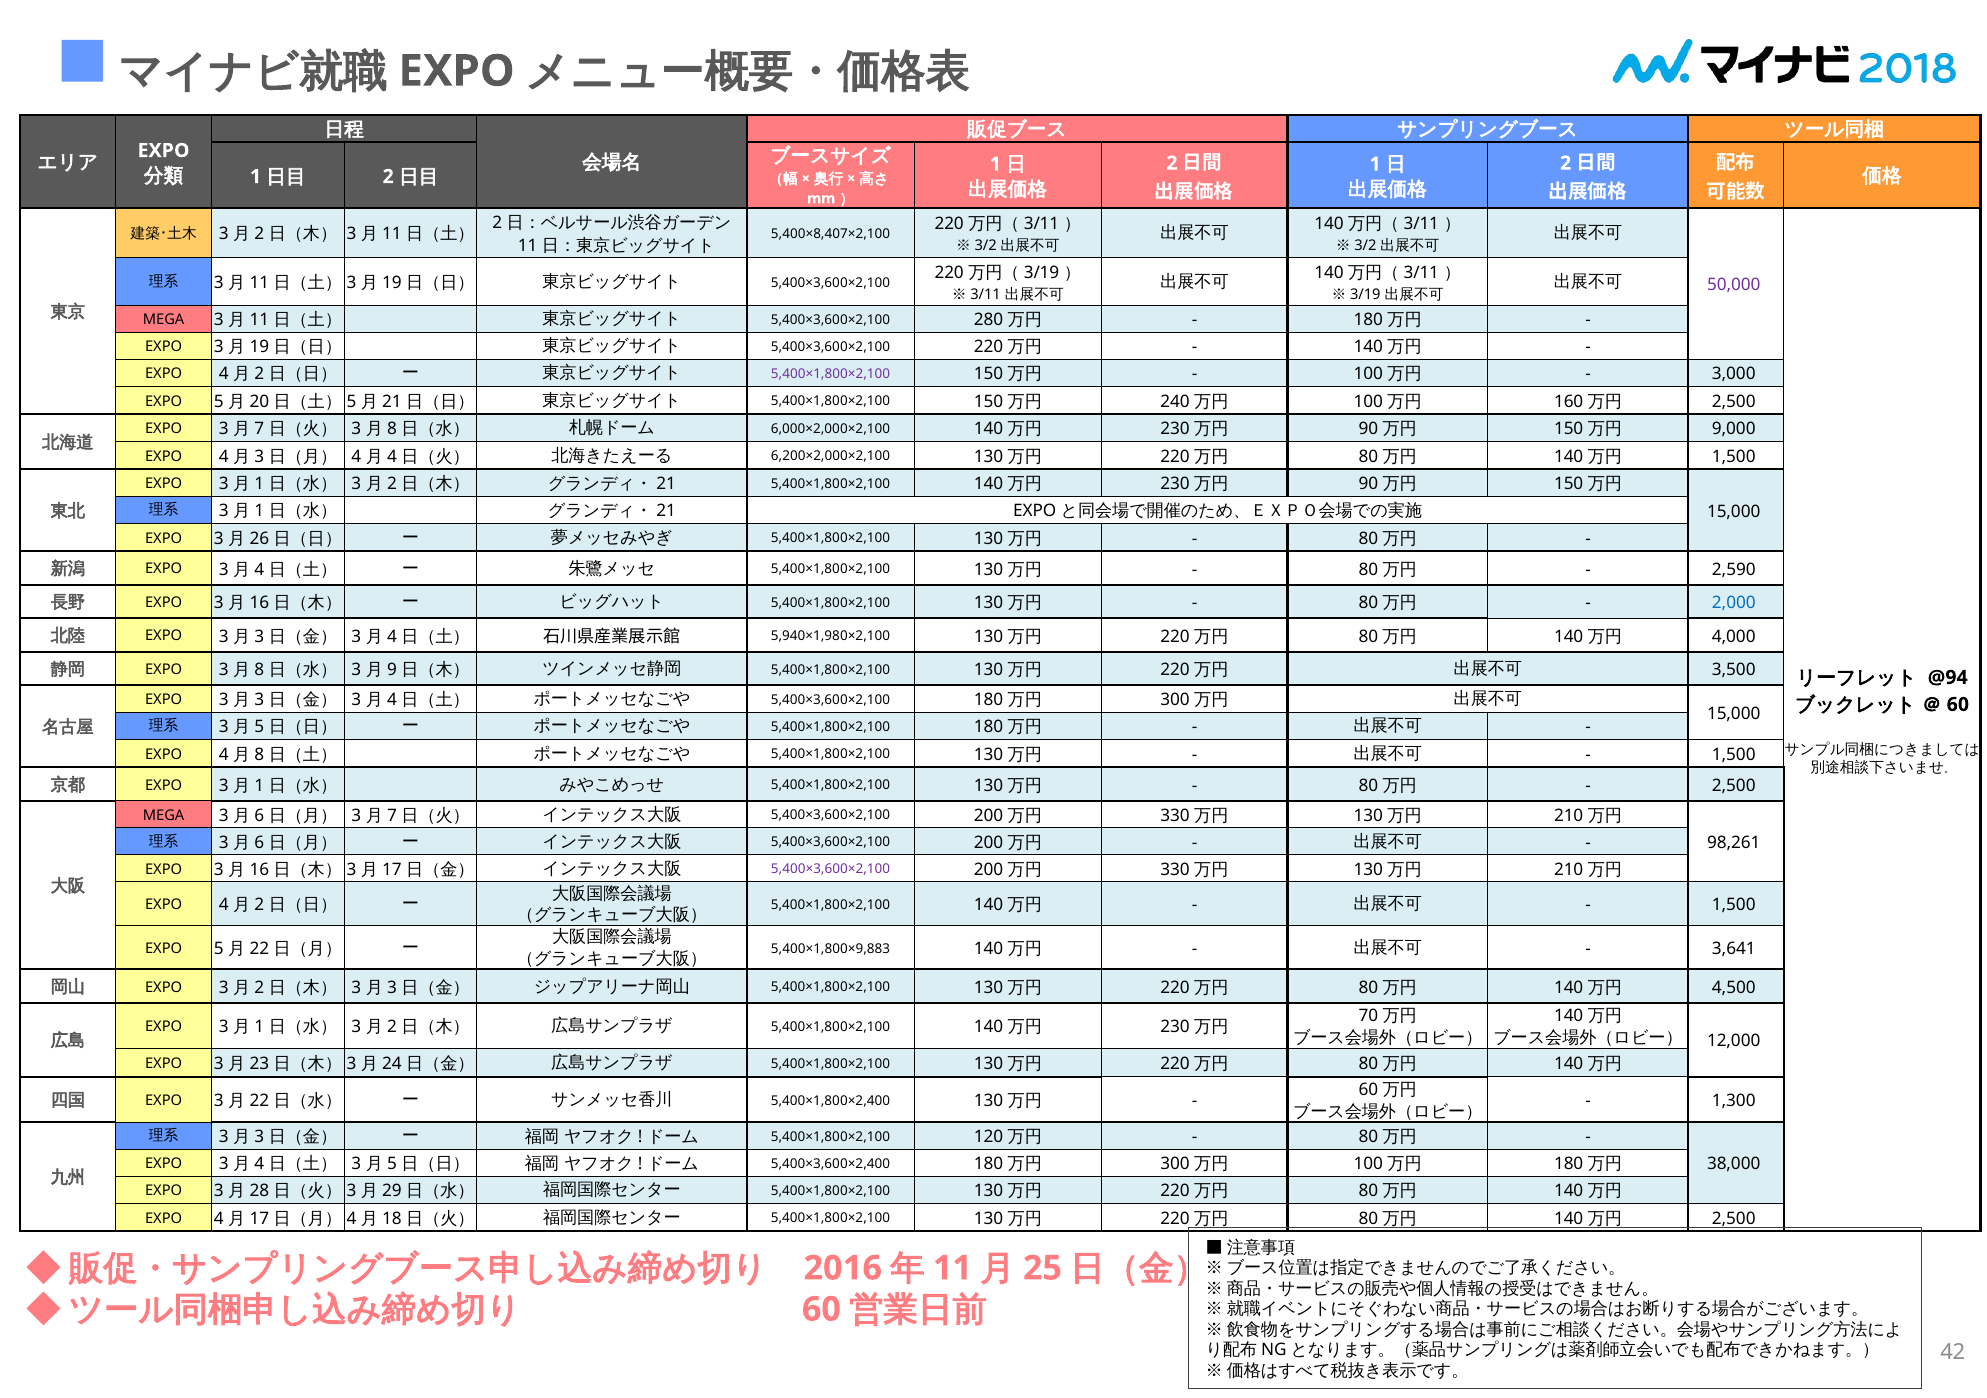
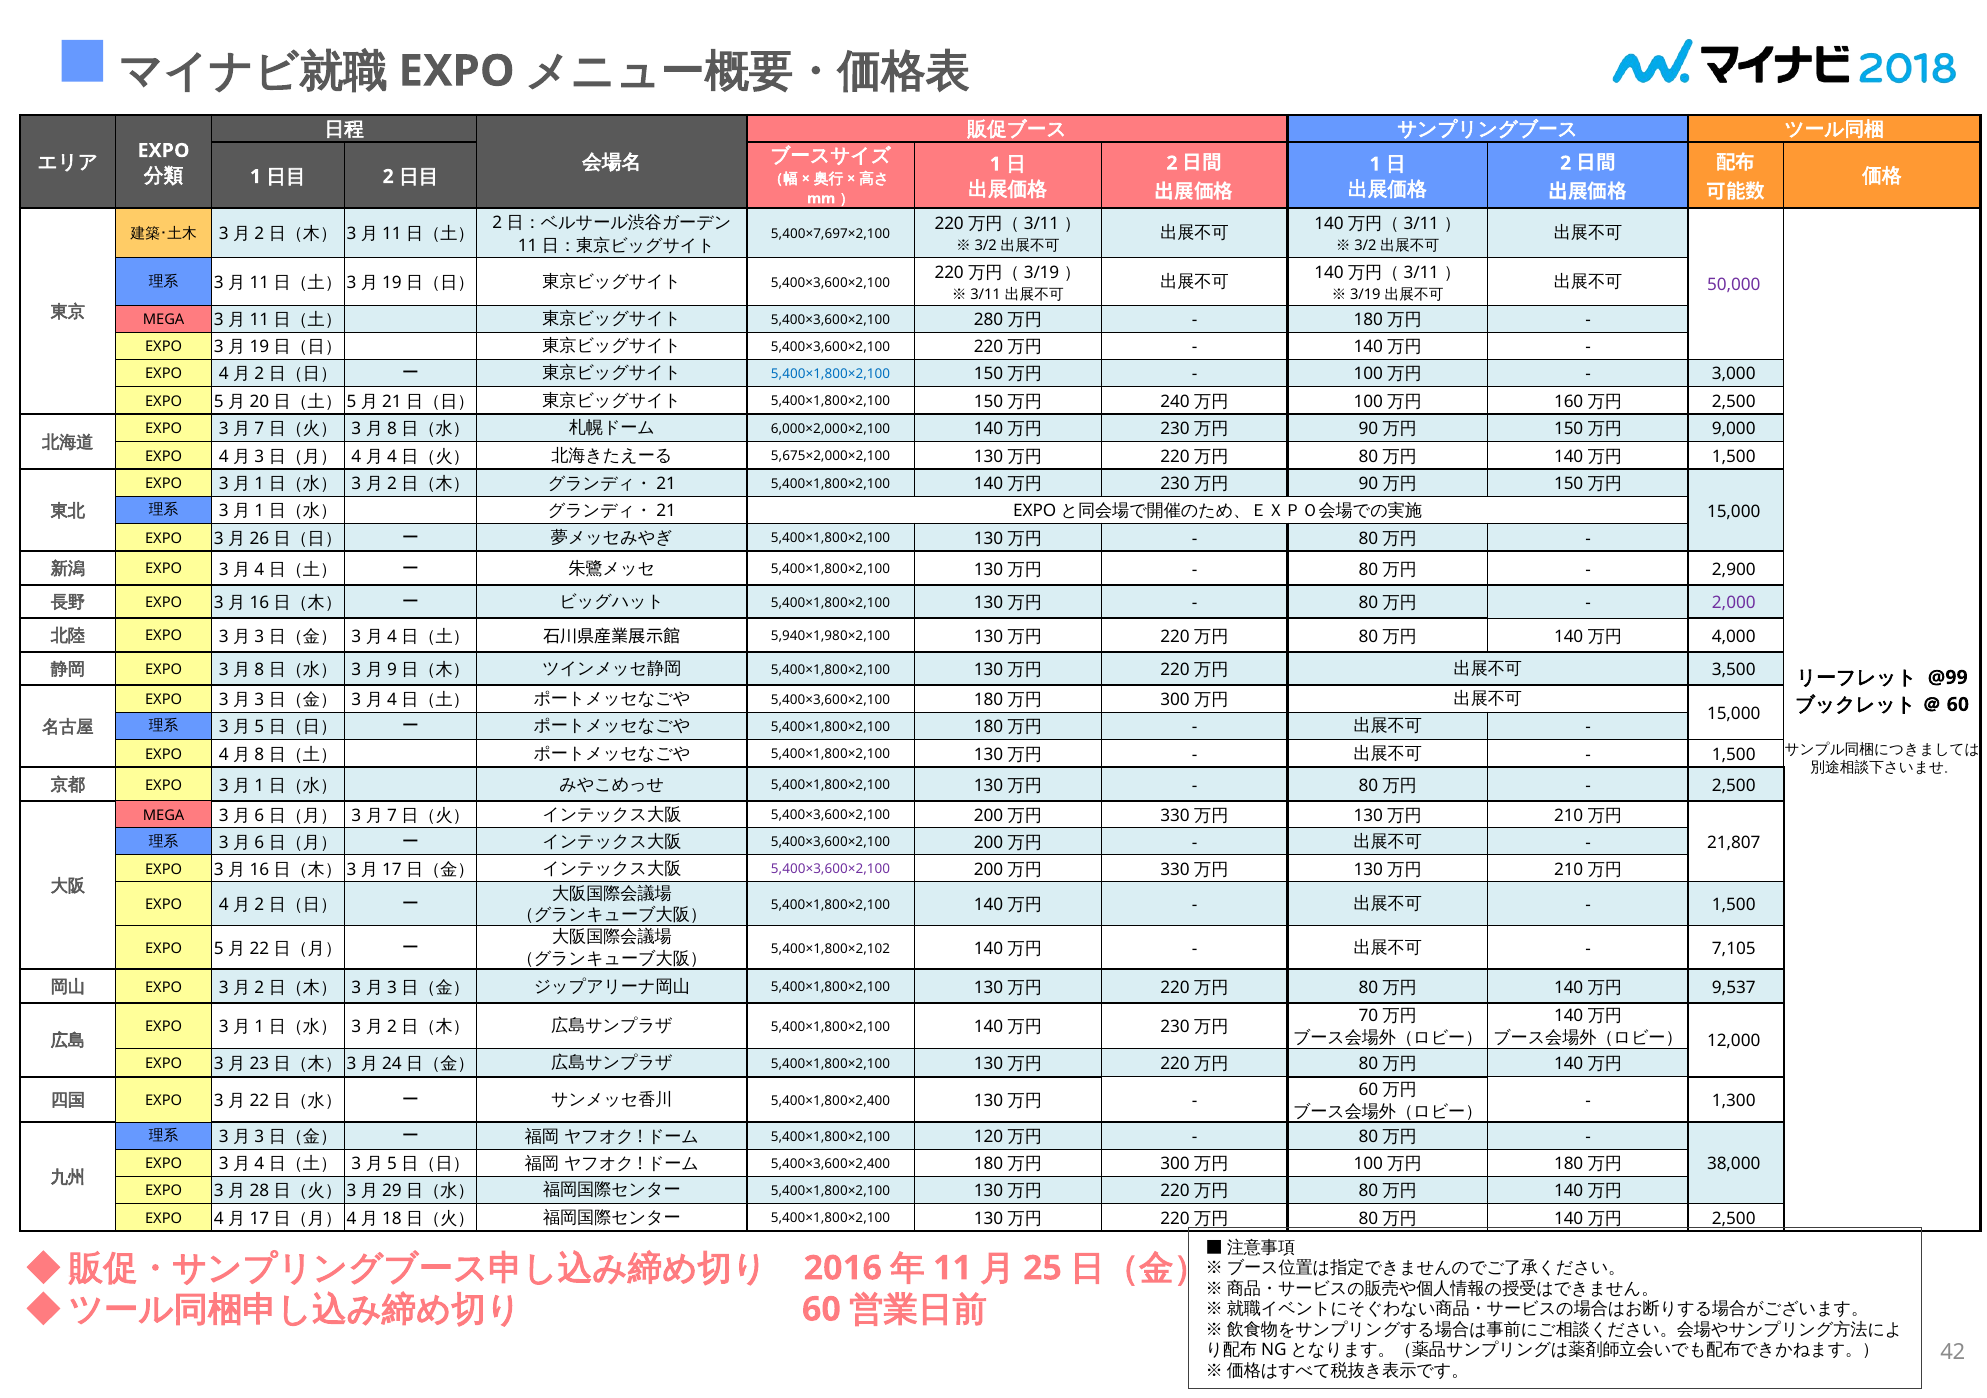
5,400×8,407×2,100: 5,400×8,407×2,100 -> 5,400×7,697×2,100 (831, 234)
5,400×1,800×2,100 colour: purple -> blue (831, 374)
6,200×2,000×2,100: 6,200×2,000×2,100 -> 5,675×2,000×2,100 (831, 457)
2,590: 2,590 -> 2,900 (1734, 570)
2,000 colour: blue -> purple (1734, 603)
@94: @94 -> @99 (1948, 678)
98,261: 98,261 -> 21,807 (1734, 843)
5,400×1,800×9,883: 5,400×1,800×9,883 -> 5,400×1,800×2,102 (831, 949)
3,641: 3,641 -> 7,105 (1734, 949)
4,500: 4,500 -> 9,537 (1734, 988)
